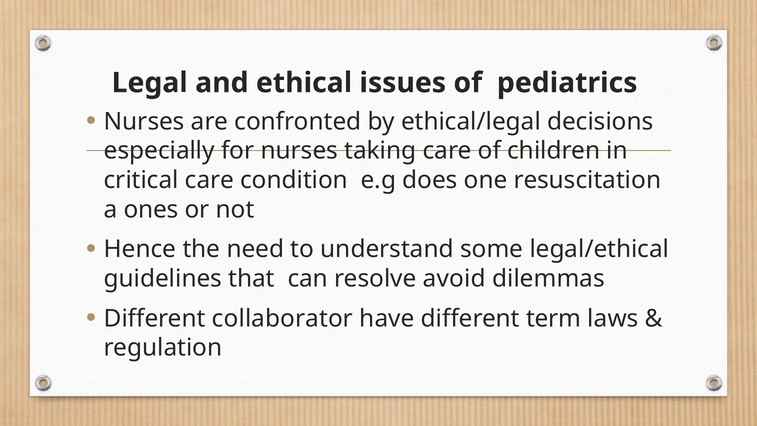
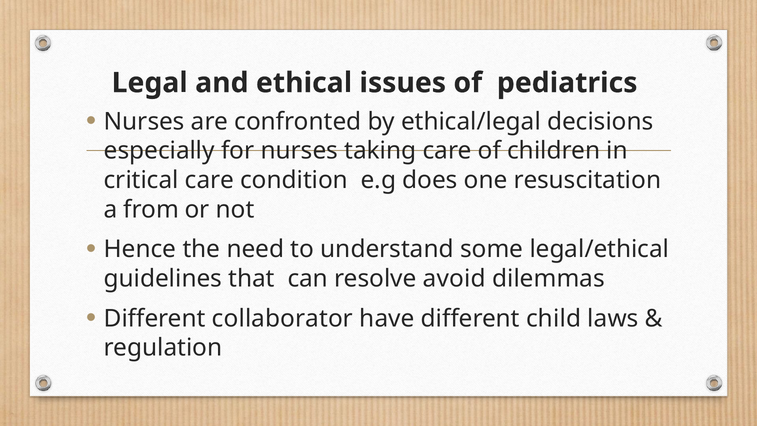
ones: ones -> from (151, 209)
term: term -> child (554, 318)
